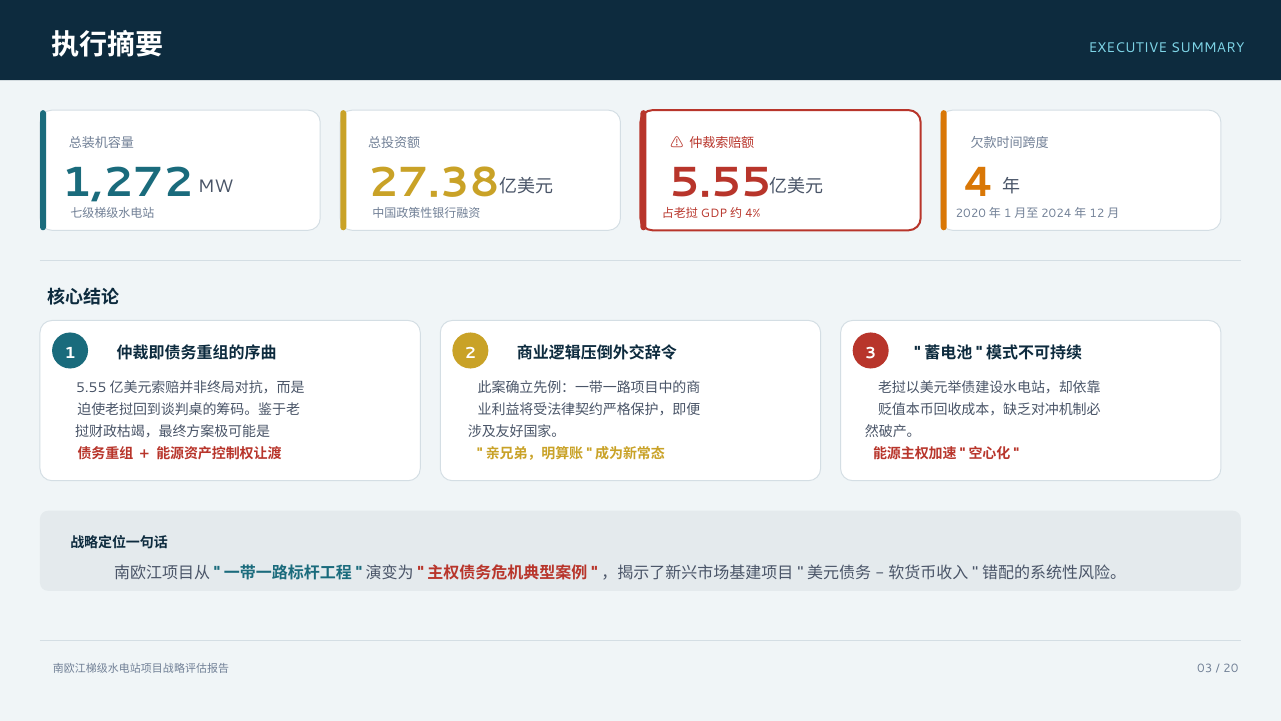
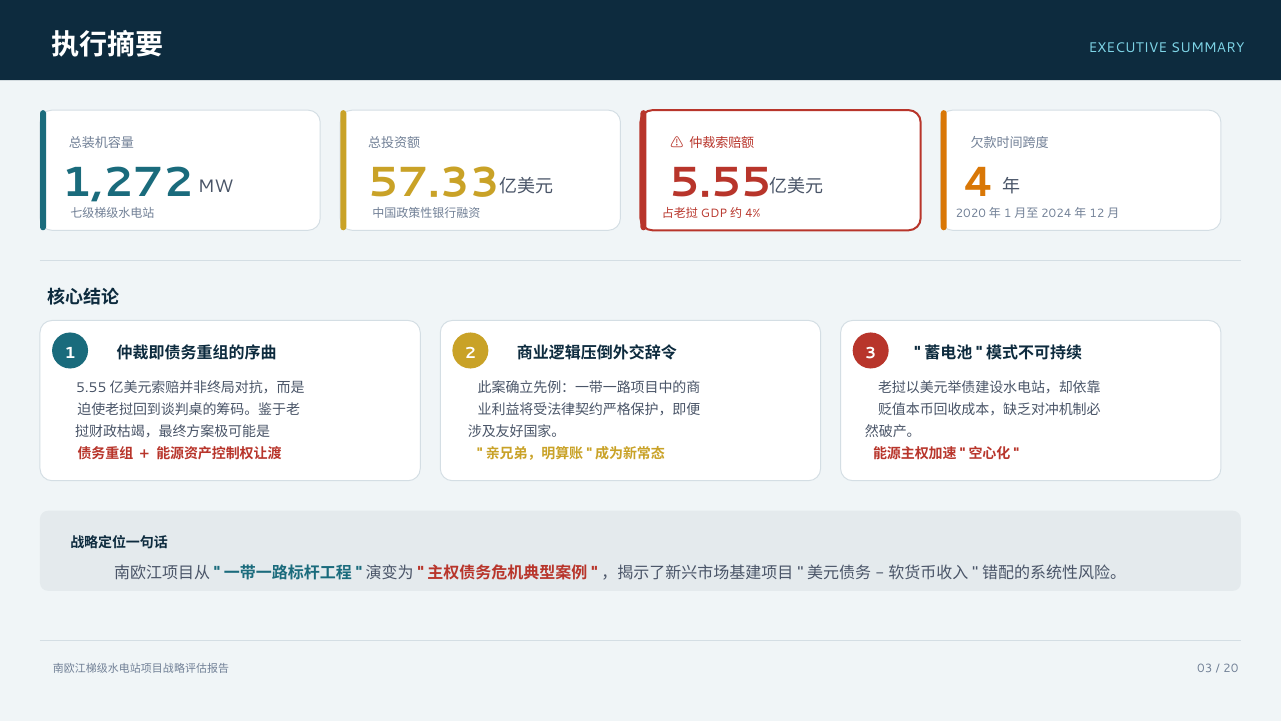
27.38: 27.38 -> 57.33 (434, 183)
